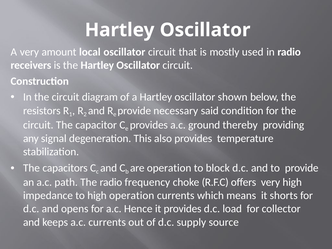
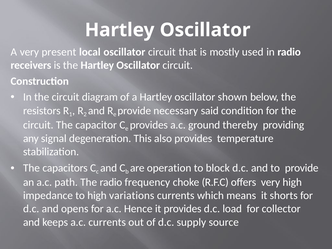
amount: amount -> present (59, 52)
high operation: operation -> variations (132, 196)
